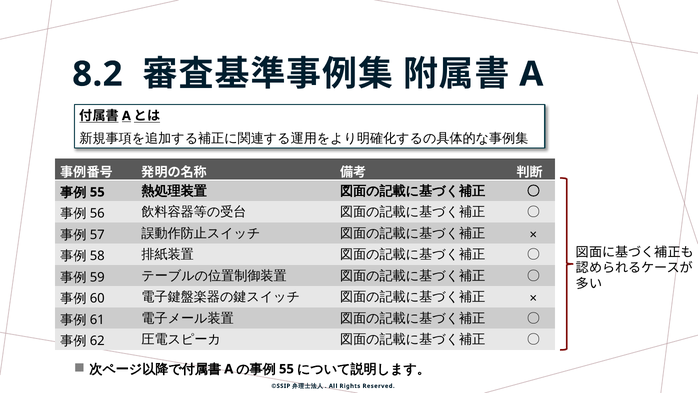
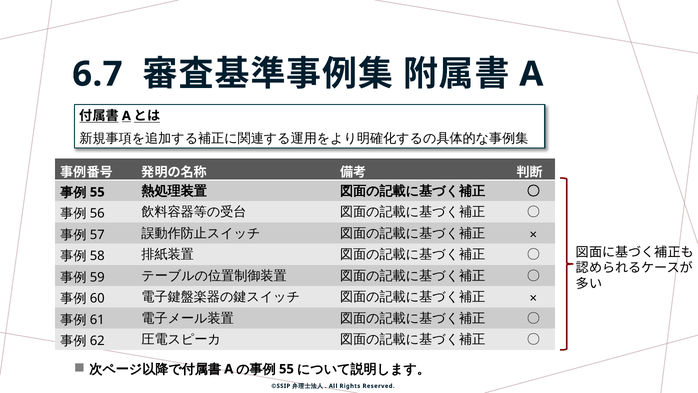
8.2: 8.2 -> 6.7 (97, 74)
